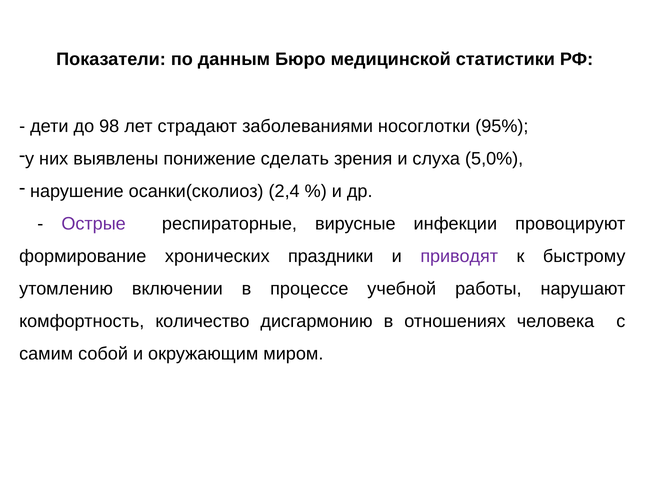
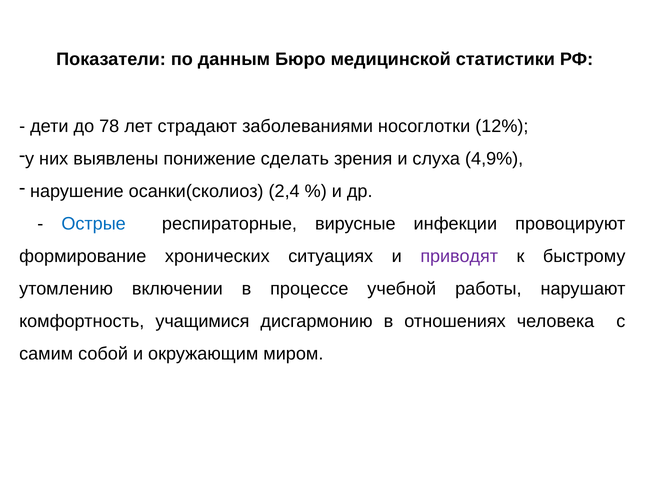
98: 98 -> 78 (109, 127)
95%: 95% -> 12% (502, 127)
5,0%: 5,0% -> 4,9% (494, 159)
Острые colour: purple -> blue (94, 224)
праздники: праздники -> ситуациях (331, 257)
количество: количество -> учащимися (202, 322)
